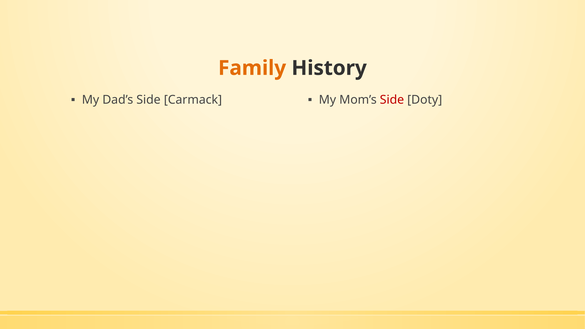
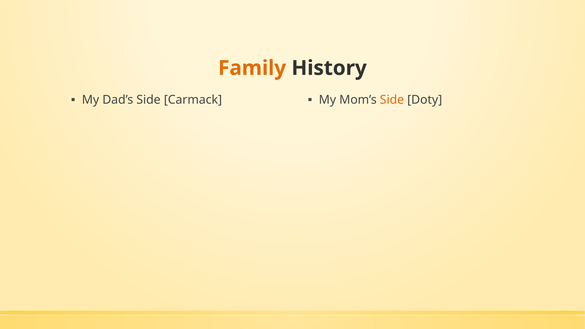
Side colour: red -> orange (392, 100)
